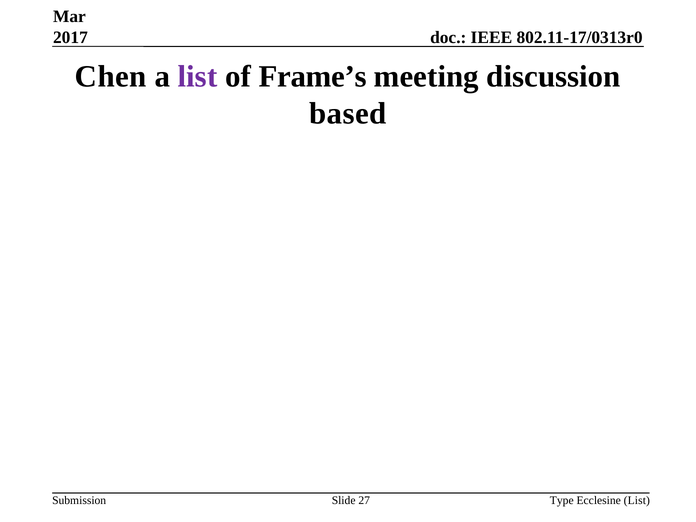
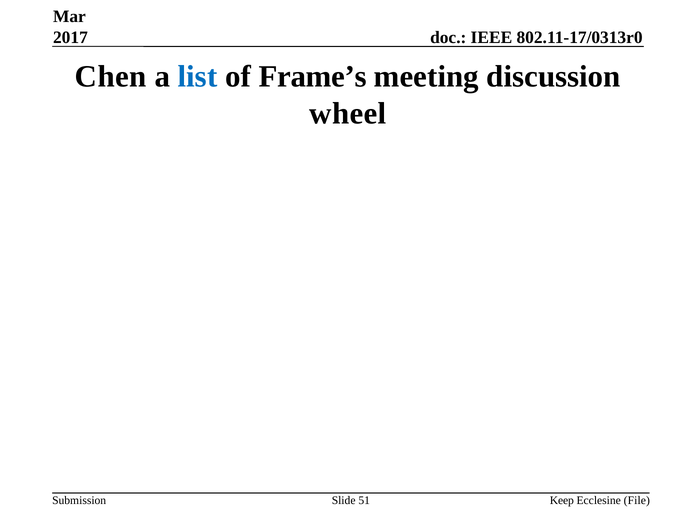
list colour: purple -> blue (198, 76)
based: based -> wheel (348, 114)
27: 27 -> 51 (364, 501)
Type: Type -> Keep (562, 501)
Ecclesine List: List -> File (637, 501)
